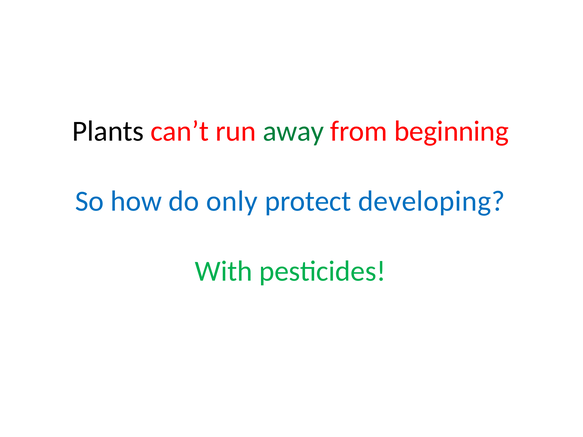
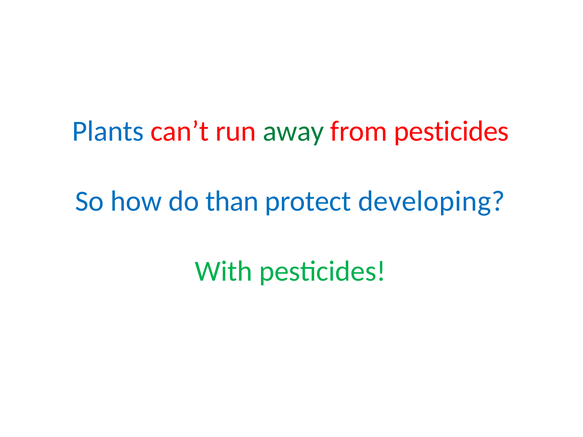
Plants colour: black -> blue (108, 131)
from beginning: beginning -> pesticides (451, 131)
only: only -> than (232, 201)
